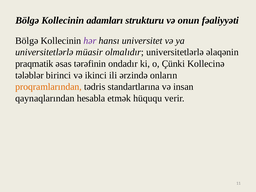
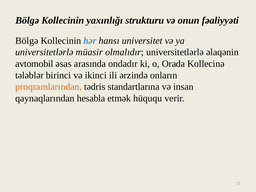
adamları: adamları -> yaxınlığı (105, 20)
hər colour: purple -> blue (90, 41)
praqmatik: praqmatik -> avtomobil (34, 64)
tərəfinin: tərəfinin -> arasında (90, 64)
Çünki: Çünki -> Orada (173, 64)
